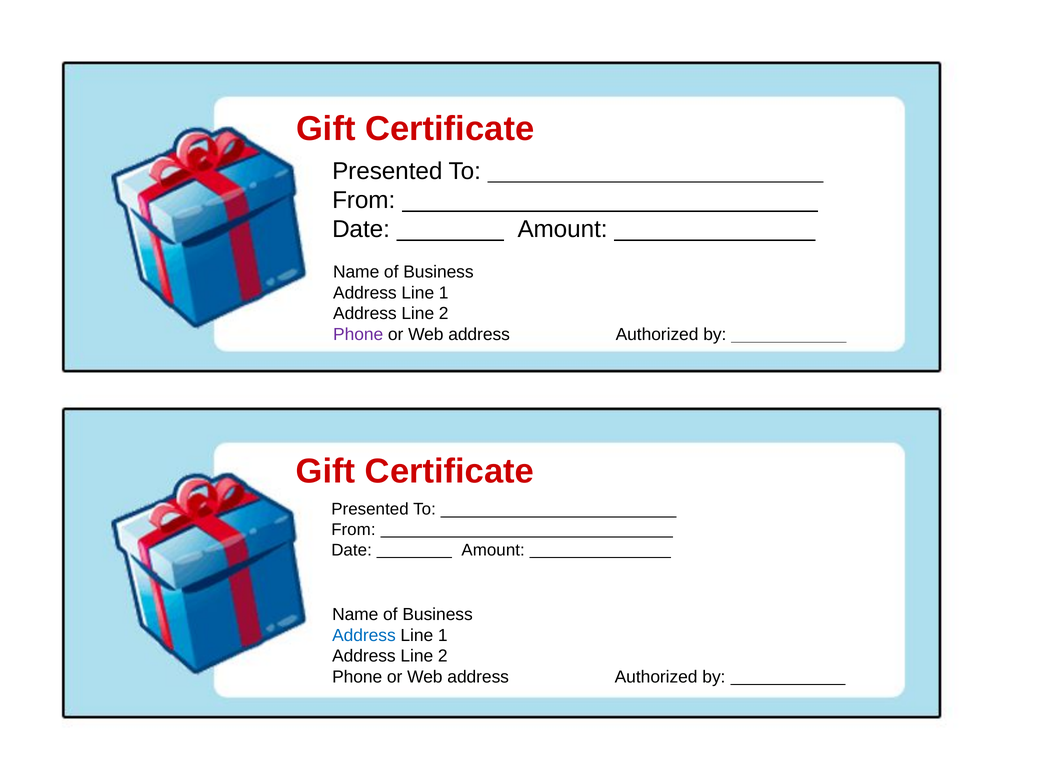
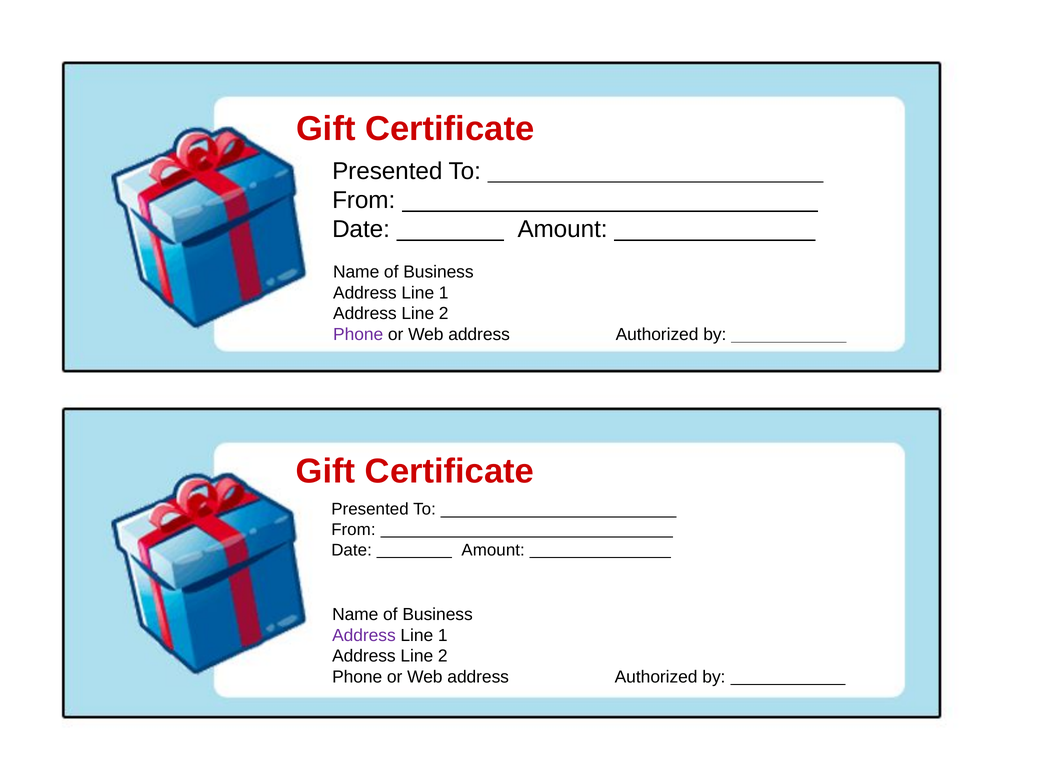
Address colour: blue -> purple (364, 635)
